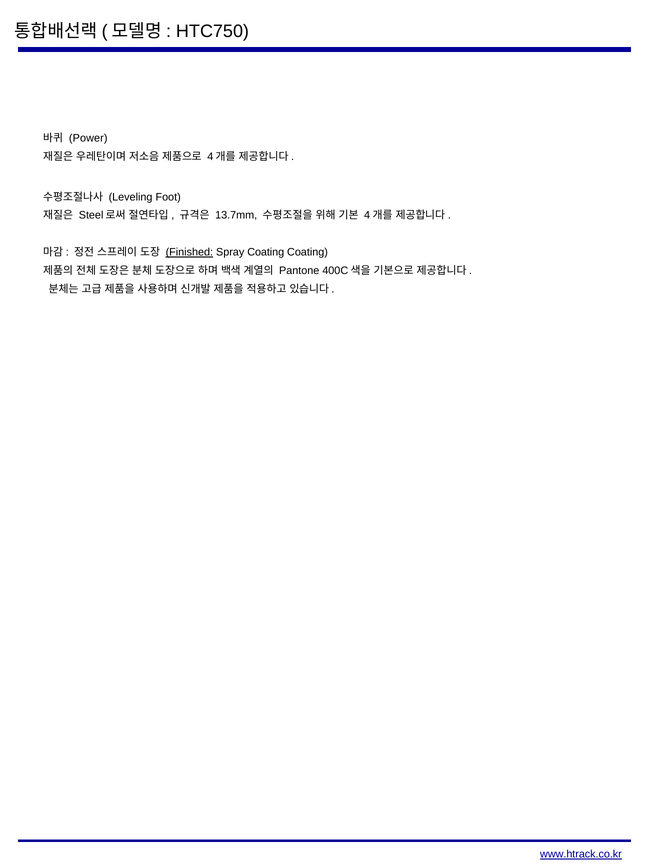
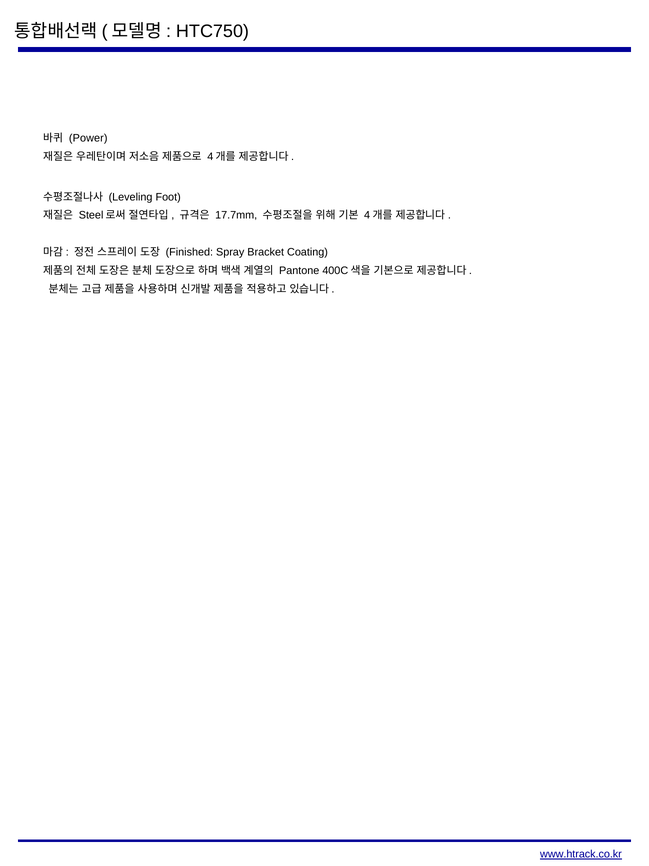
13.7mm: 13.7mm -> 17.7mm (236, 215)
Finished underline: present -> none (189, 252)
Spray Coating: Coating -> Bracket (266, 252)
